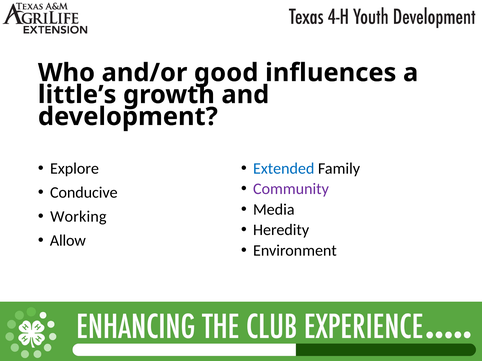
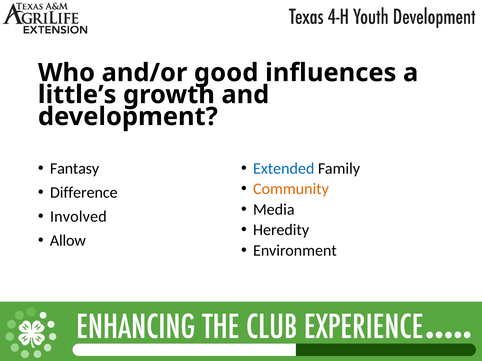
Explore: Explore -> Fantasy (75, 169)
Community colour: purple -> orange (291, 189)
Conducive: Conducive -> Difference (84, 193)
Working: Working -> Involved (78, 217)
